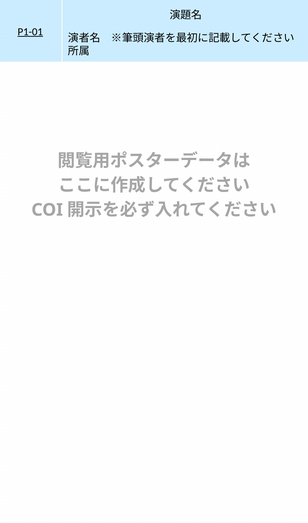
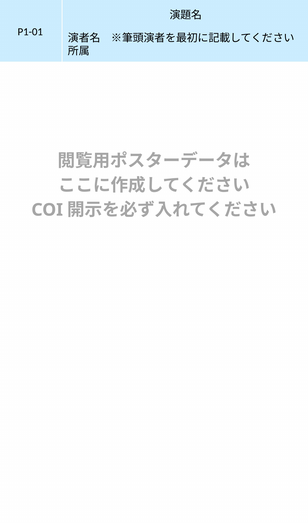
P1-01 underline: present -> none (30, 32)
